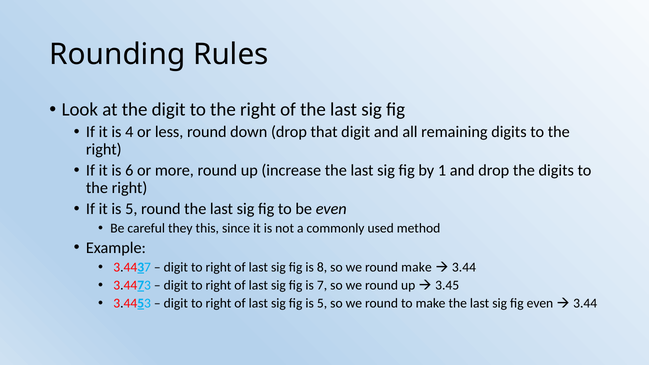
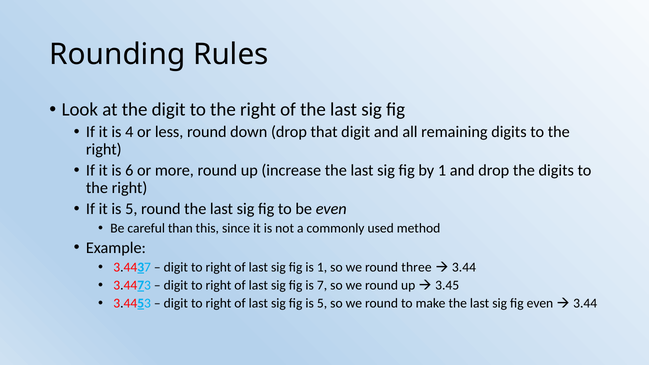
they: they -> than (180, 228)
is 8: 8 -> 1 (322, 267)
round make: make -> three (417, 267)
